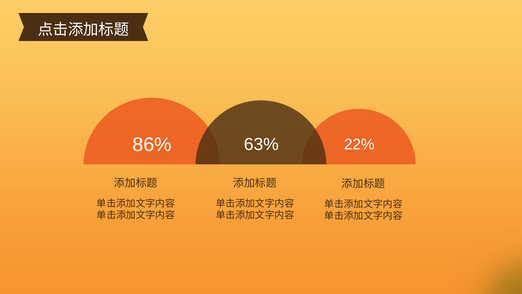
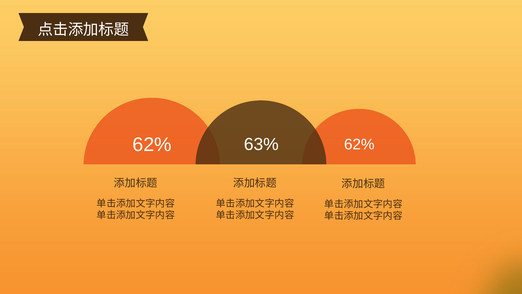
86%: 86% -> 62% (152, 145)
63% 22%: 22% -> 62% (359, 144)
